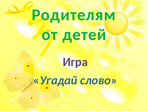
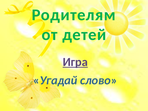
Игра underline: none -> present (75, 62)
